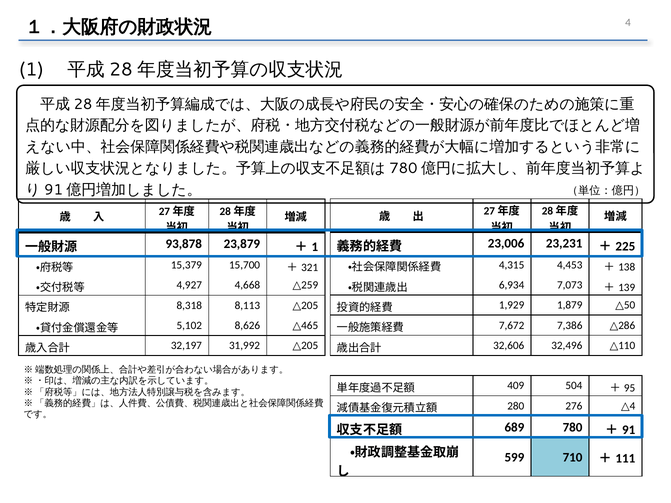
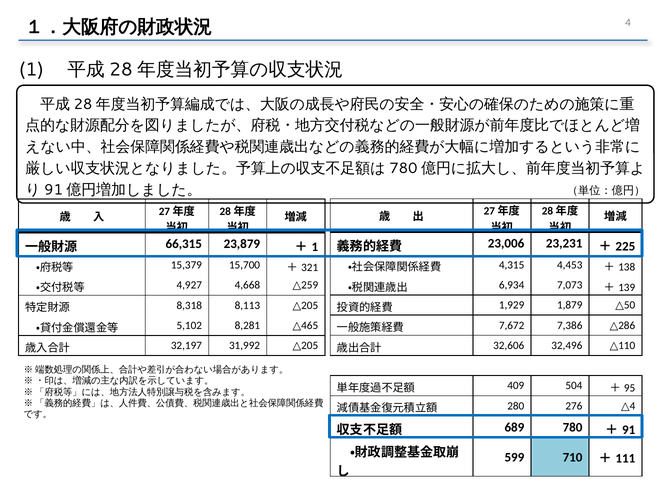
93,878: 93,878 -> 66,315 (184, 244)
8,626: 8,626 -> 8,281 (247, 326)
